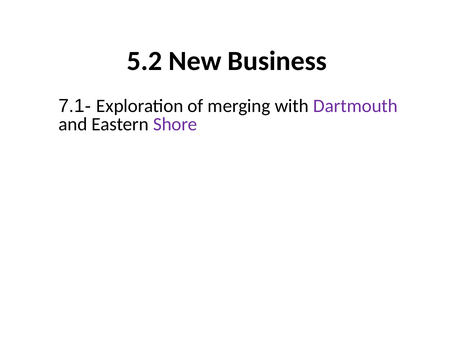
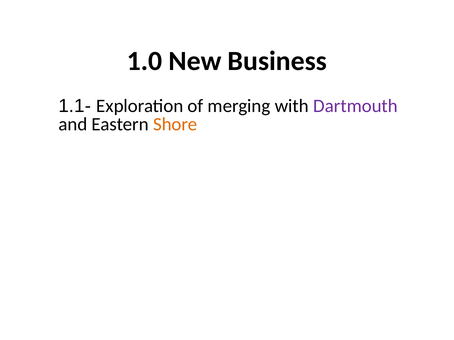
5.2: 5.2 -> 1.0 (145, 61)
7.1-: 7.1- -> 1.1- (75, 106)
Shore colour: purple -> orange (175, 124)
